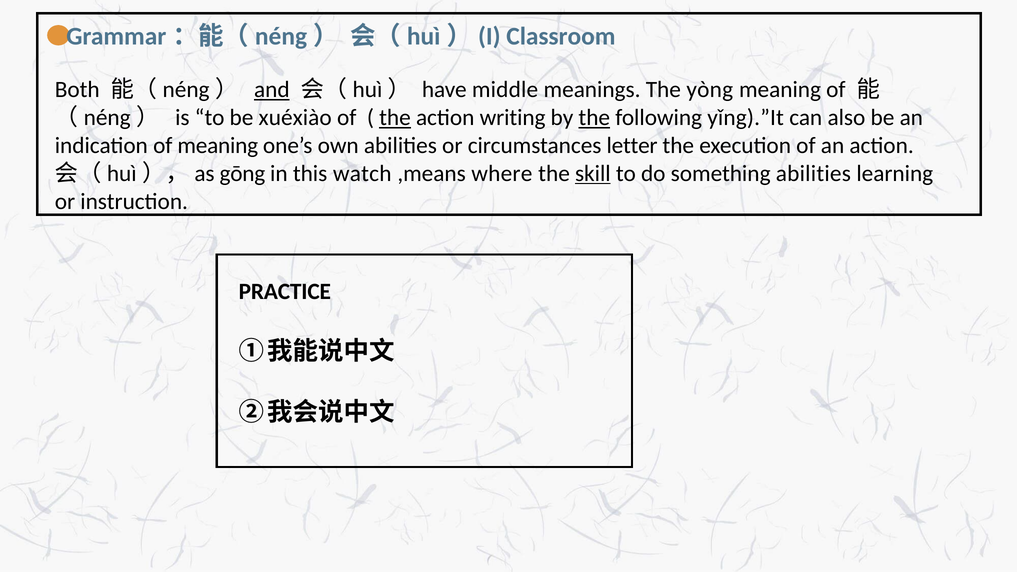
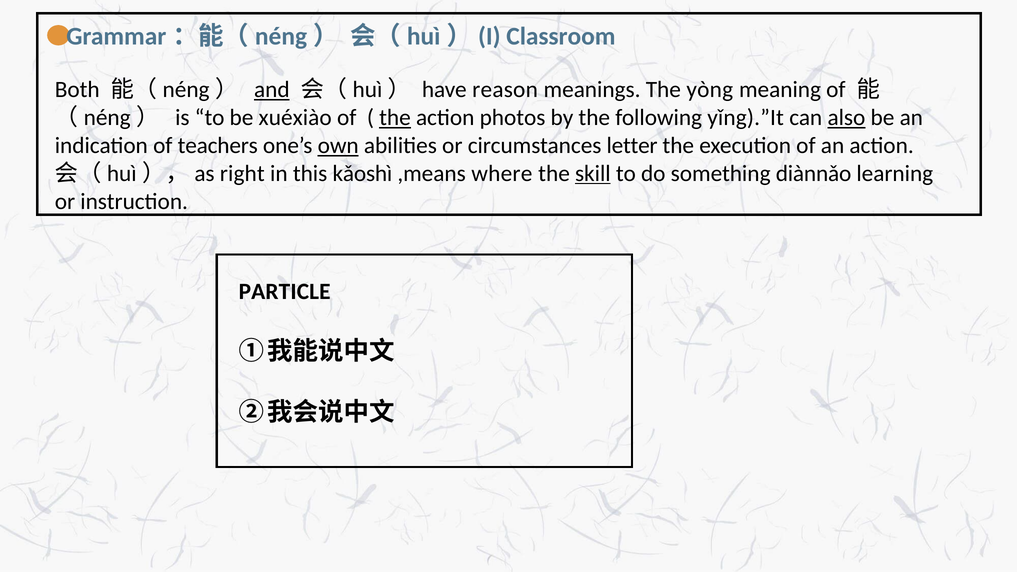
middle: middle -> reason (505, 90)
writing: writing -> photos (513, 118)
the underline: present -> none (594, 118)
also underline: none -> present (846, 118)
of meaning: meaning -> teachers (218, 146)
own underline: none -> present (338, 146)
gōng: gōng -> right (242, 174)
watch: watch -> kǎoshì (362, 174)
something abilities: abilities -> diànnǎo (814, 174)
PRACTICE: PRACTICE -> PARTICLE (285, 291)
